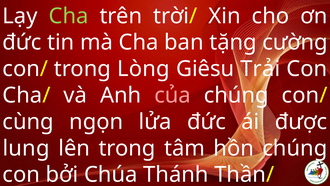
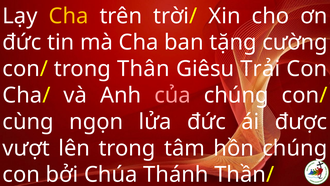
Cha colour: light green -> yellow (69, 16)
Lòng: Lòng -> Thân (143, 69)
lung: lung -> vượt (26, 148)
